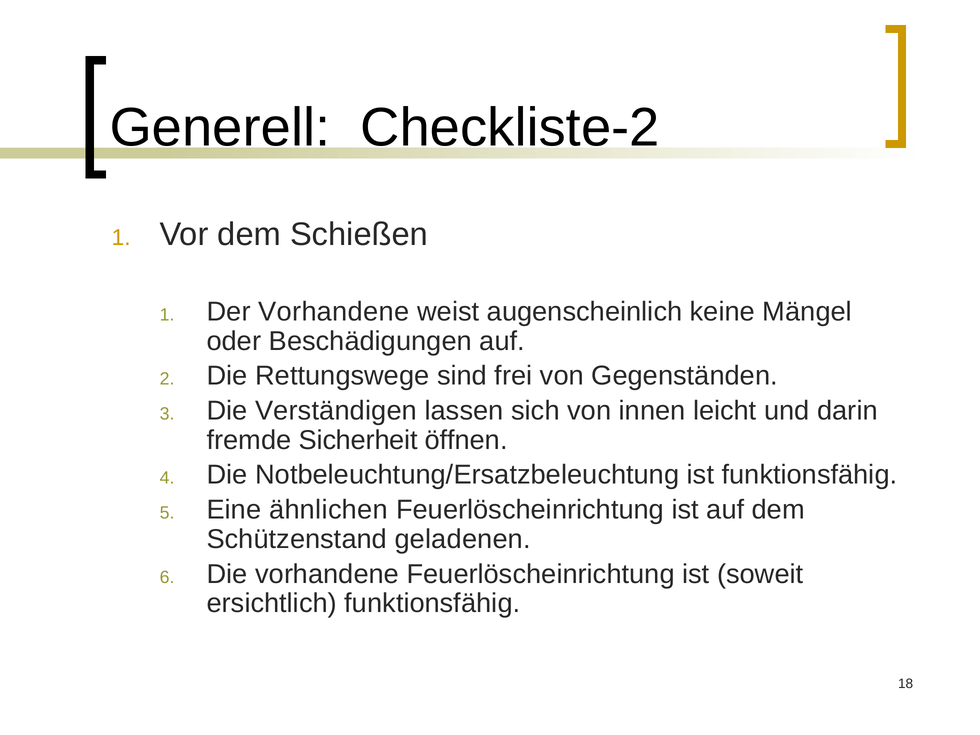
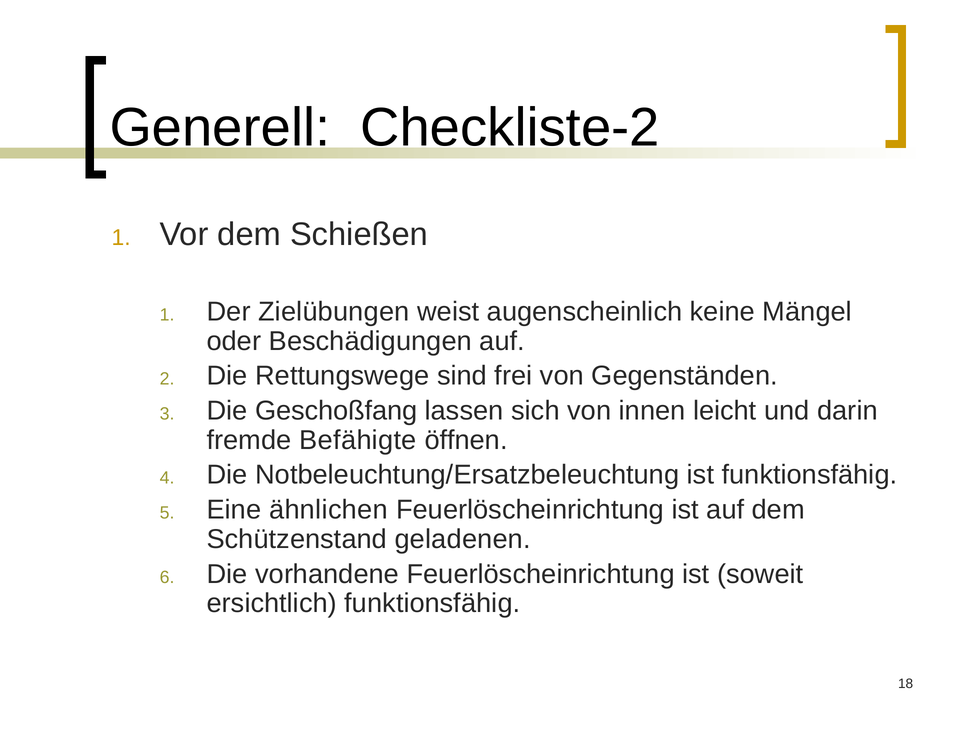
Der Vorhandene: Vorhandene -> Zielübungen (334, 312)
Verständigen: Verständigen -> Geschoßfang (336, 411)
Sicherheit: Sicherheit -> Befähigte (358, 440)
